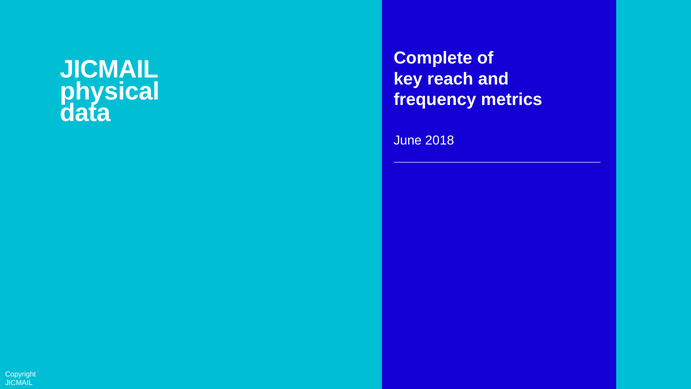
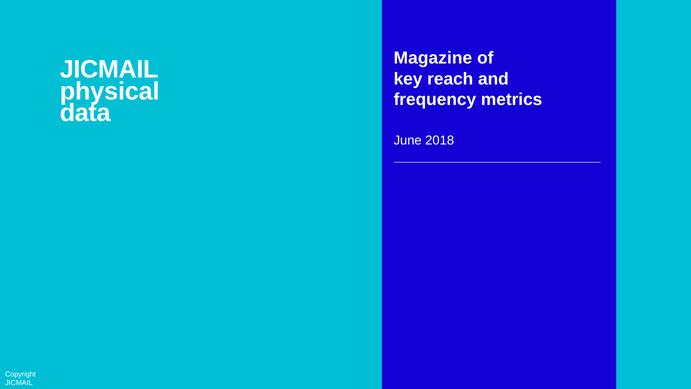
Complete: Complete -> Magazine (433, 58)
